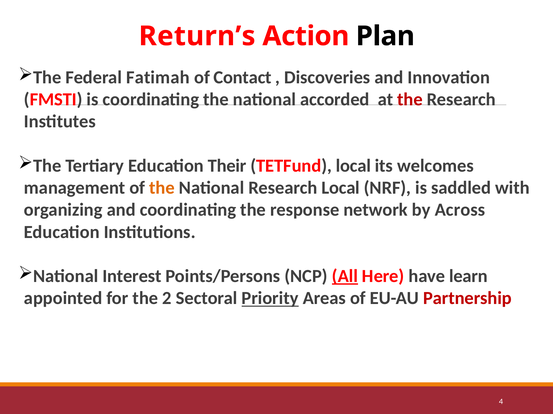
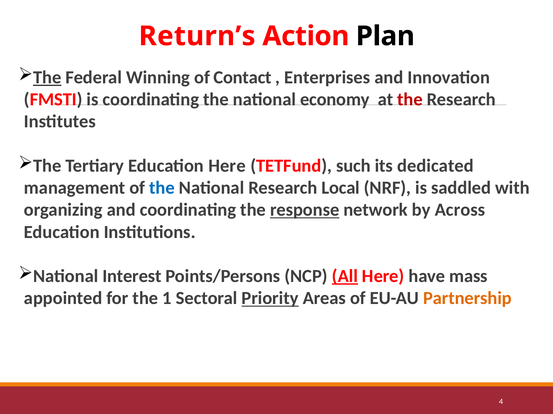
The underline: none -> present (47, 78)
Fatimah: Fatimah -> Winning (158, 78)
Discoveries: Discoveries -> Enterprises (327, 78)
accorded: accorded -> economy (335, 100)
Education Their: Their -> Here (227, 166)
TETFund local: local -> such (353, 166)
welcomes: welcomes -> dedicated (435, 166)
the colour: orange -> blue (162, 188)
response underline: none -> present (305, 210)
learn: learn -> mass (468, 277)
2: 2 -> 1 (167, 299)
Partnership colour: red -> orange (467, 299)
